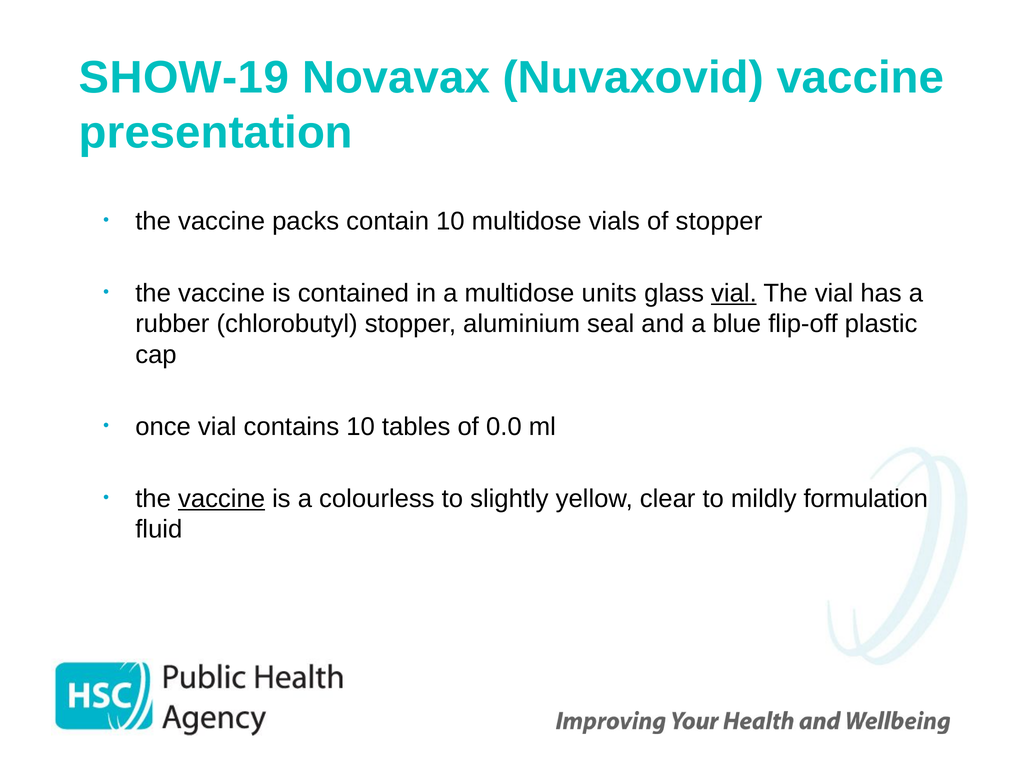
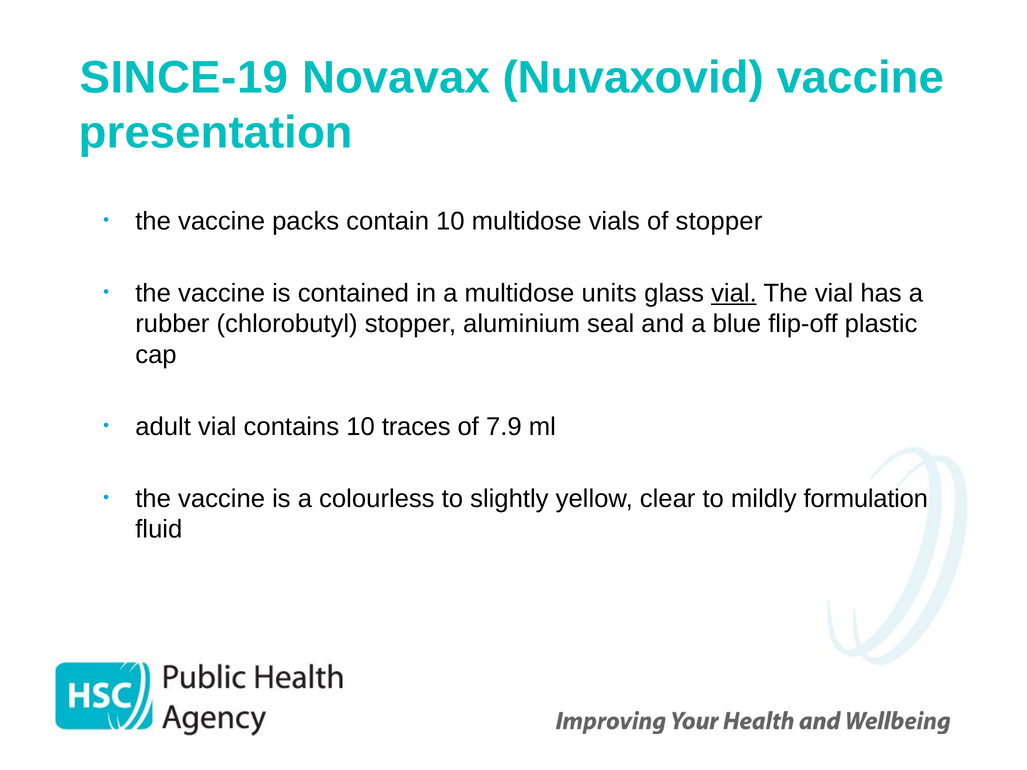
SHOW-19: SHOW-19 -> SINCE-19 (184, 78)
once: once -> adult (163, 427)
tables: tables -> traces (416, 427)
0.0: 0.0 -> 7.9 (504, 427)
vaccine underline: present -> none (222, 499)
